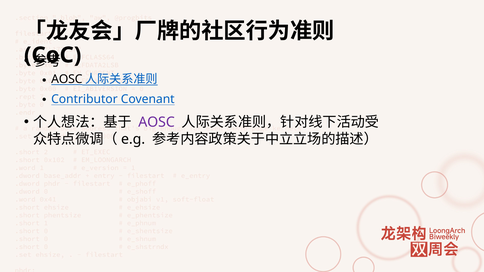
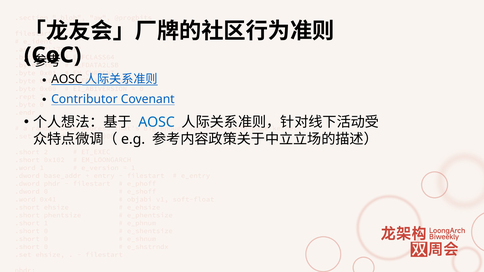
AOSC colour: purple -> blue (157, 122)
